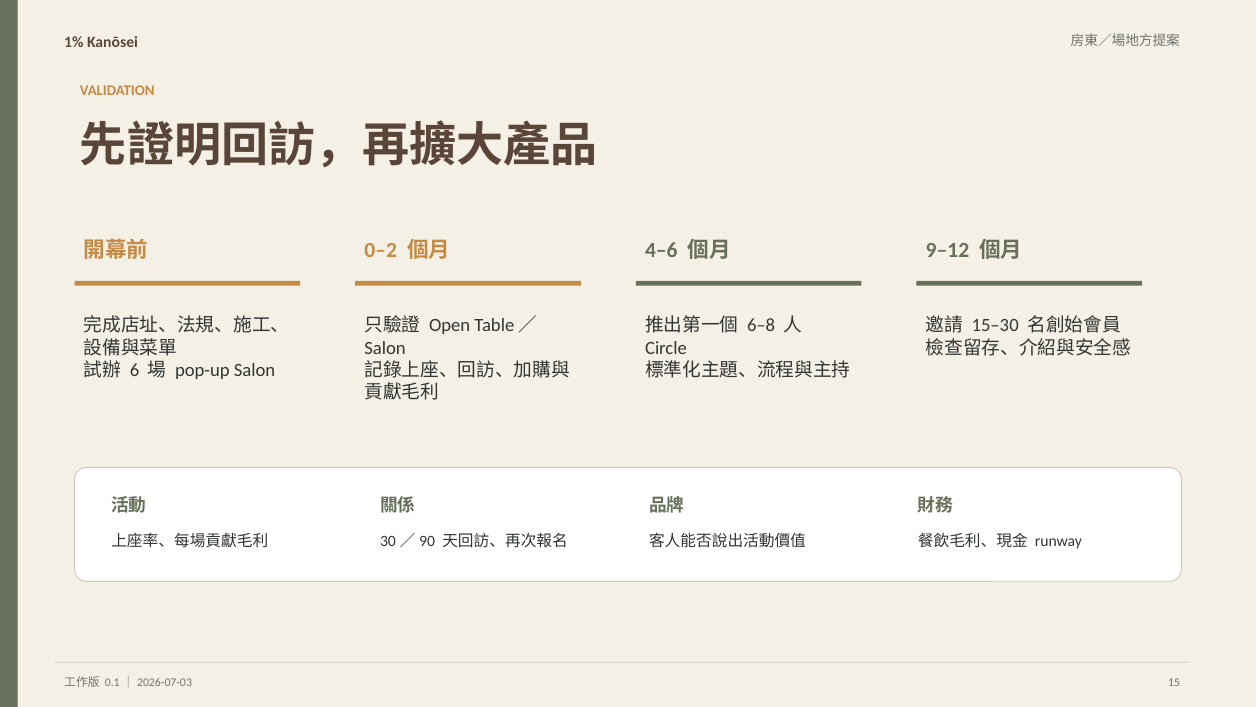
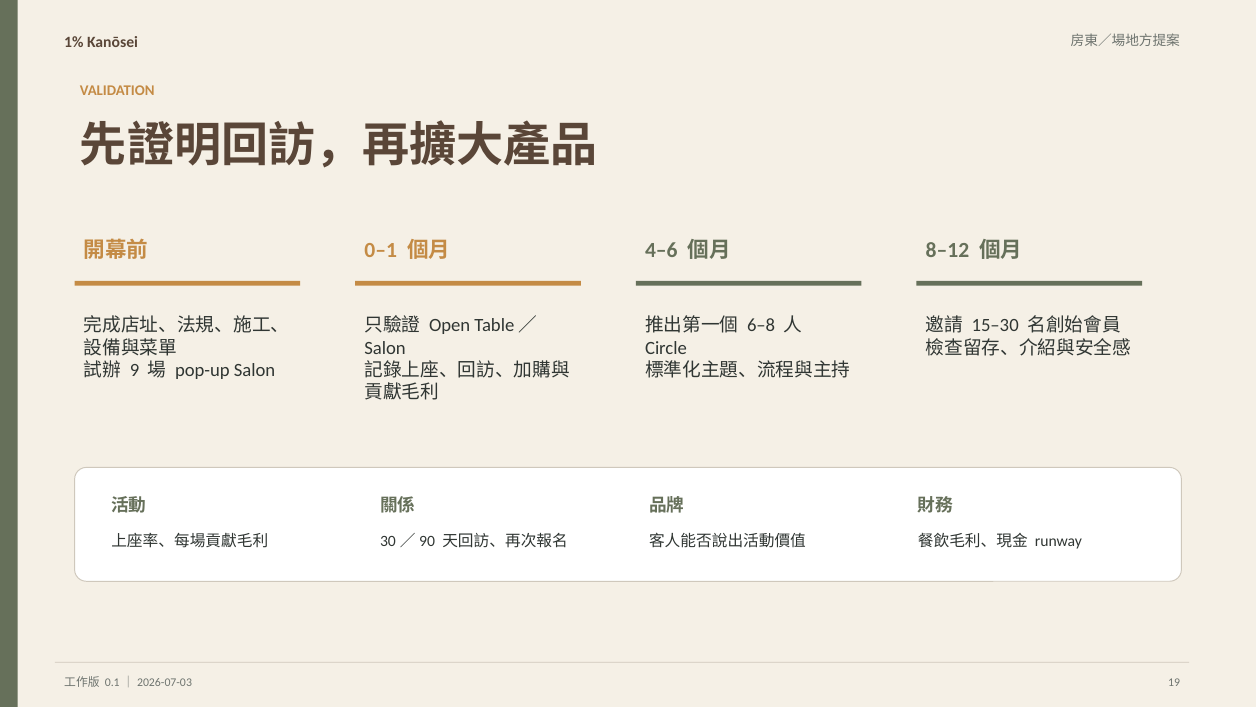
0–2: 0–2 -> 0–1 (381, 251)
9–12: 9–12 -> 8–12 (947, 251)
6: 6 -> 9 (134, 370)
15: 15 -> 19 (1174, 682)
